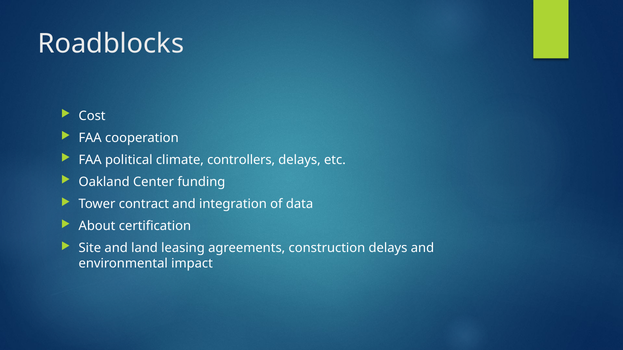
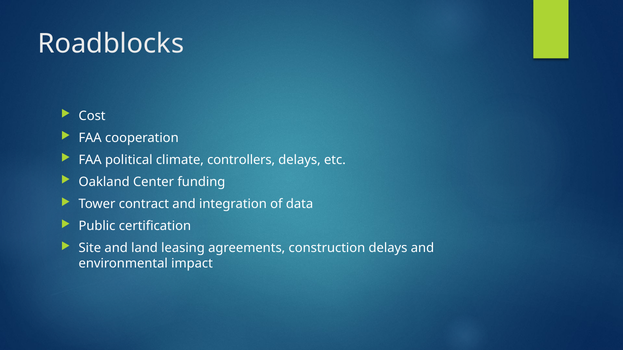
About: About -> Public (97, 226)
